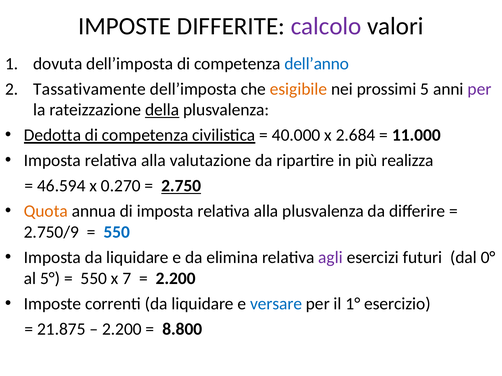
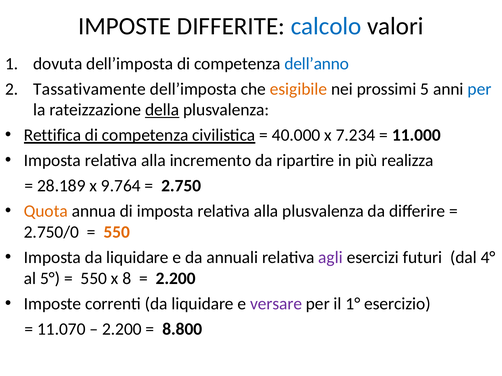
calcolo colour: purple -> blue (326, 26)
per colour: purple -> blue (480, 89)
Dedotta: Dedotta -> Rettifica (52, 135)
2.684: 2.684 -> 7.234 (356, 135)
valutazione: valutazione -> incremento (210, 161)
46.594: 46.594 -> 28.189 (61, 186)
0.270: 0.270 -> 9.764 (121, 186)
2.750 underline: present -> none (181, 186)
2.750/9: 2.750/9 -> 2.750/0 (51, 232)
550 colour: blue -> orange (117, 232)
elimina: elimina -> annuali (232, 258)
0°: 0° -> 4° (488, 258)
7: 7 -> 8 (127, 279)
versare colour: blue -> purple (276, 304)
21.875: 21.875 -> 11.070 (61, 329)
